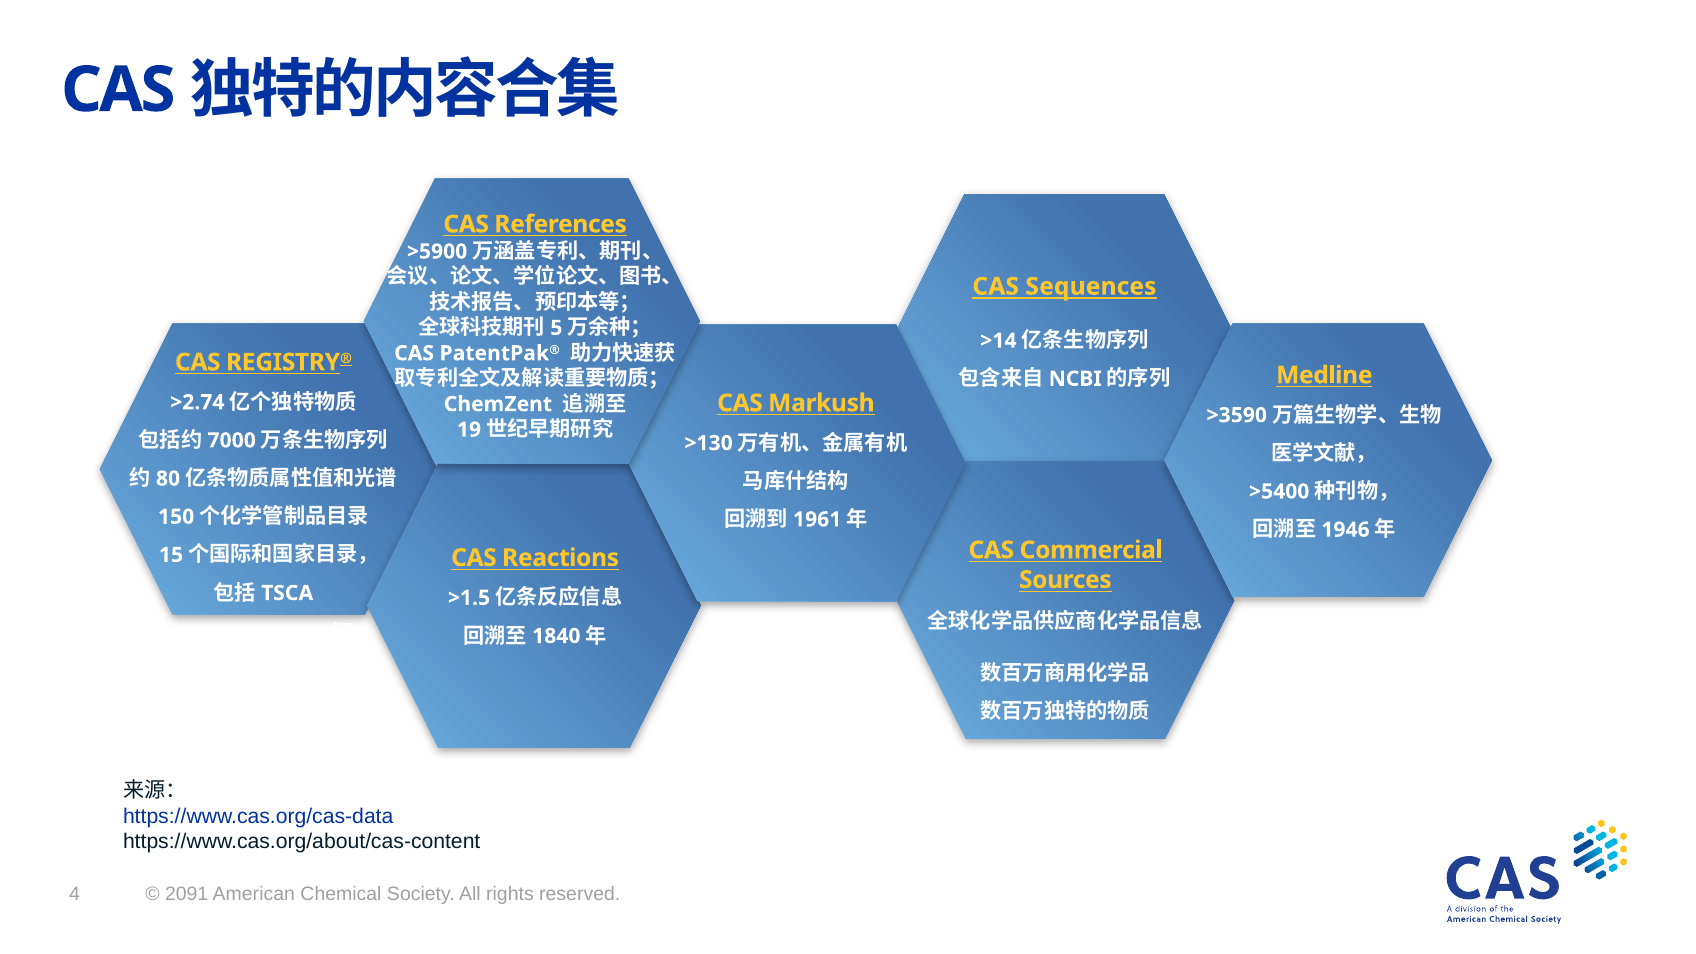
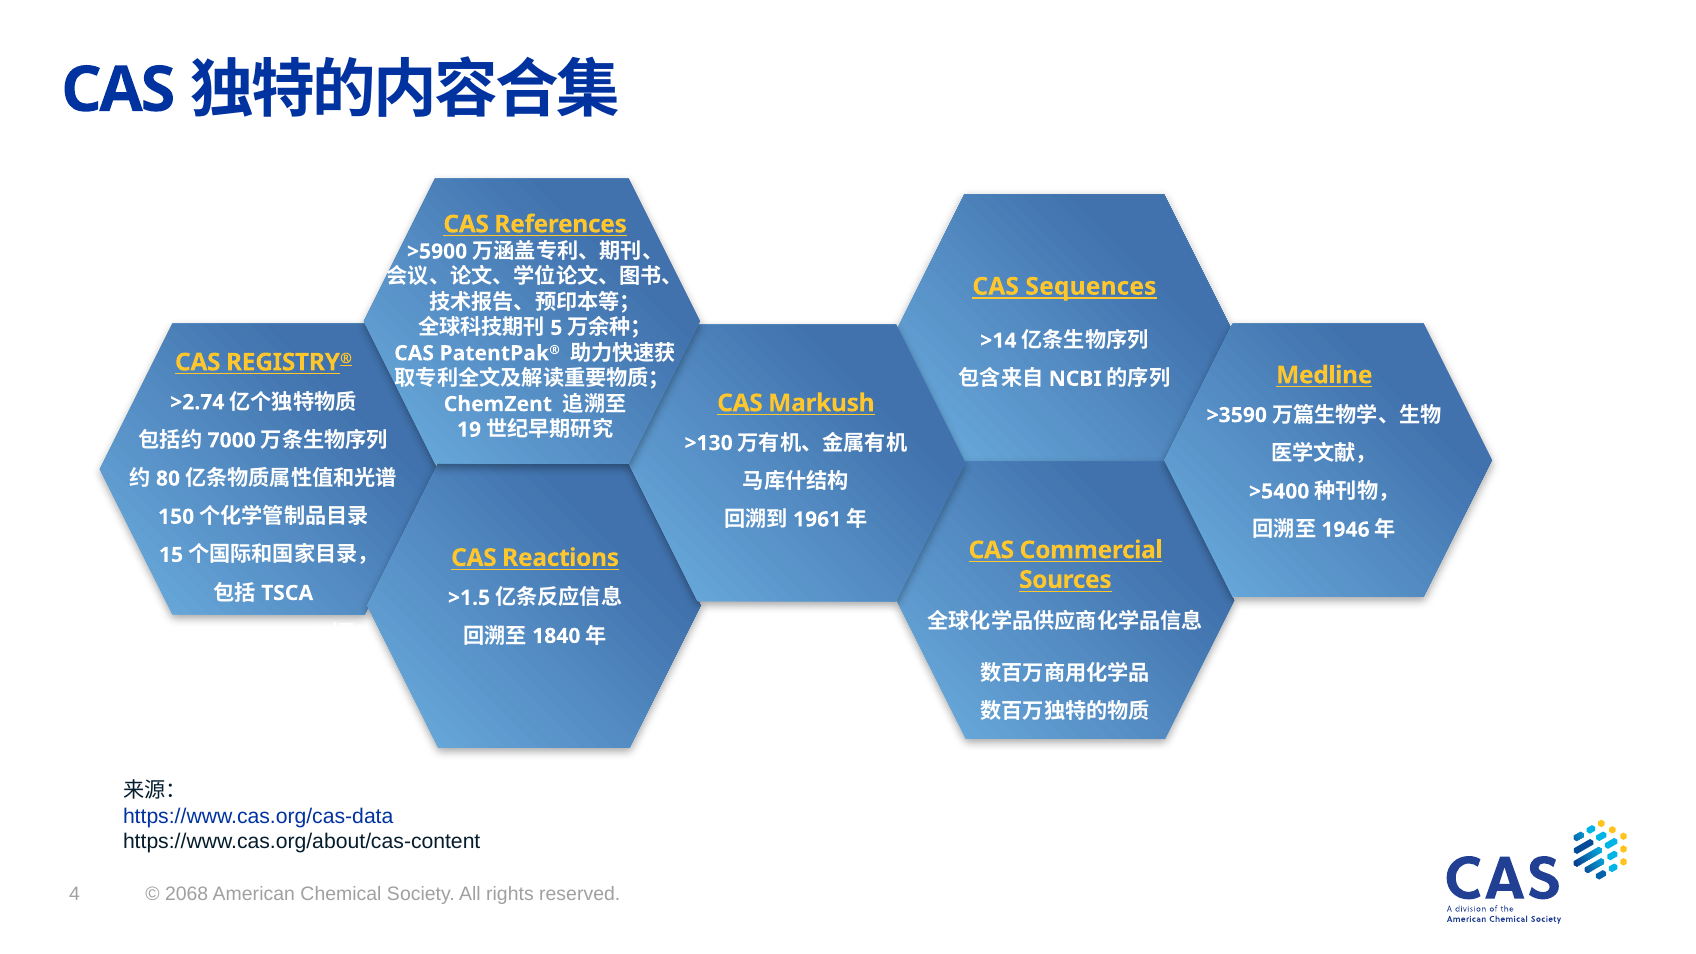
2091: 2091 -> 2068 (187, 894)
